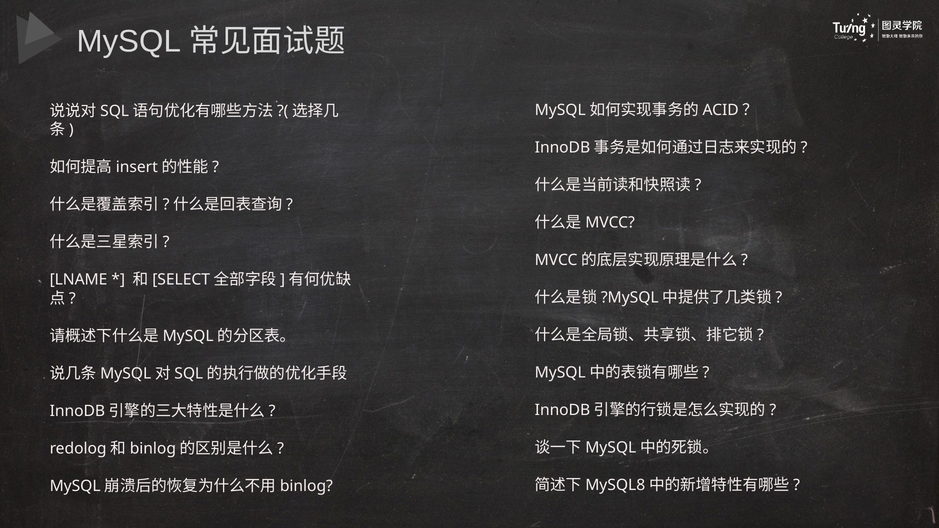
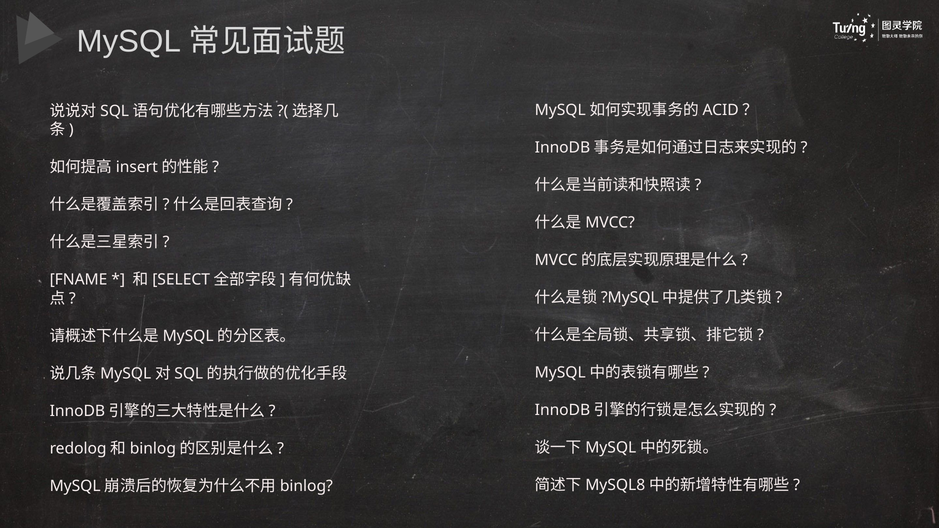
LNAME: LNAME -> FNAME (79, 280)
